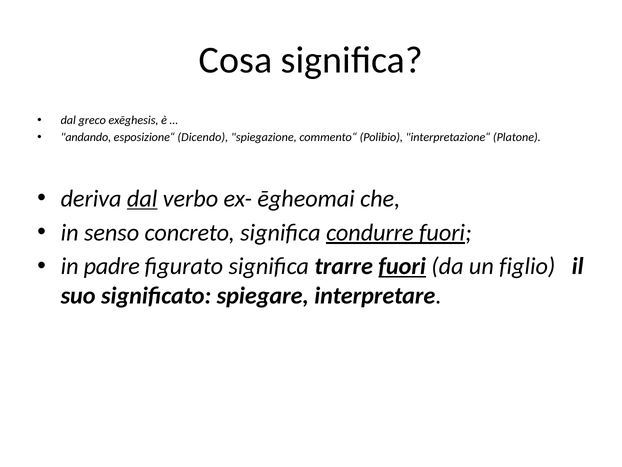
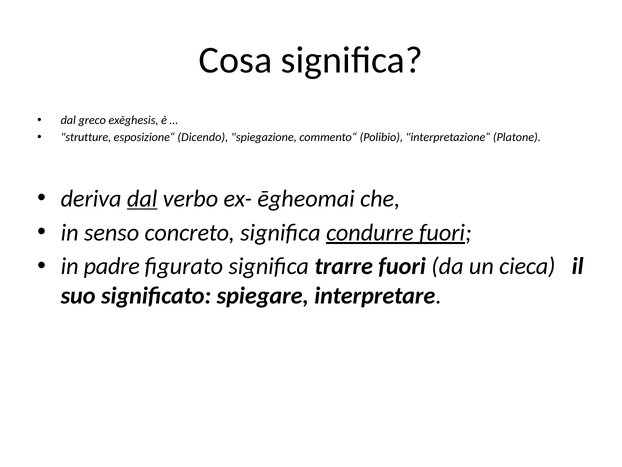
andando: andando -> strutture (86, 137)
fuori underline: present -> none (402, 266)
figlio: figlio -> cieca (527, 266)
